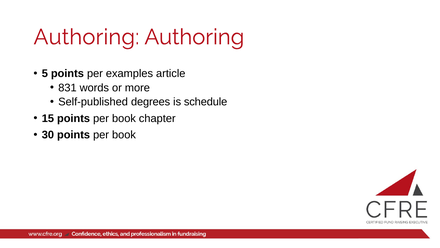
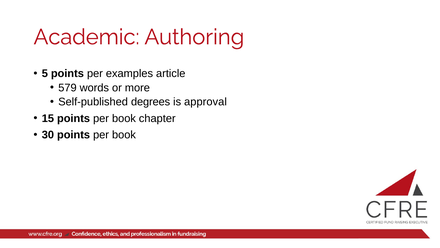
Authoring: Authoring -> Academic (87, 37)
831: 831 -> 579 (67, 88)
schedule: schedule -> approval (205, 102)
